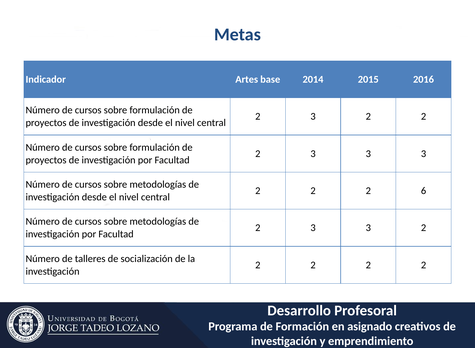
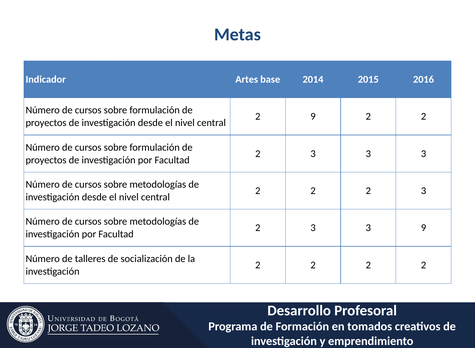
3: 3 -> 9 (313, 116)
2 2 6: 6 -> 3 (424, 191)
3 3 2: 2 -> 9 (424, 228)
asignado: asignado -> tomados (370, 326)
